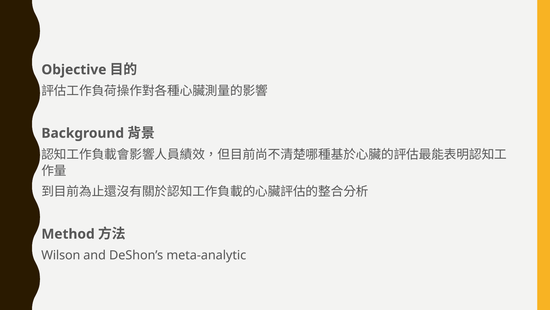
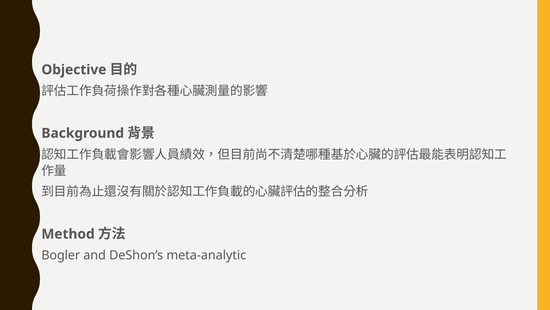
Wilson: Wilson -> Bogler (61, 255)
